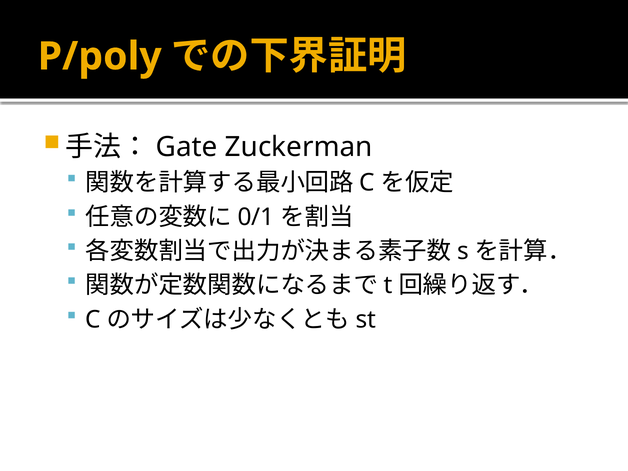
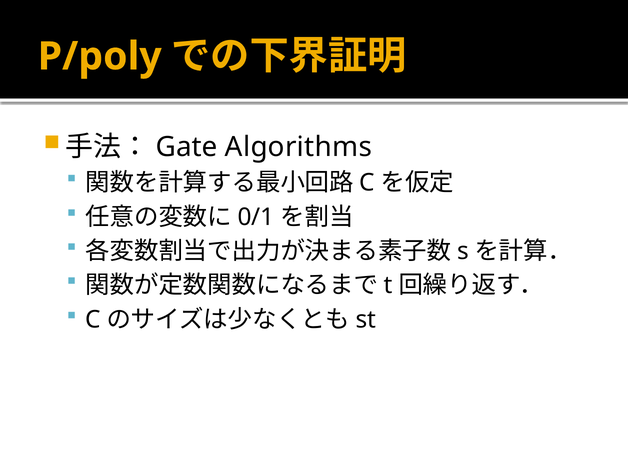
Zuckerman: Zuckerman -> Algorithms (299, 147)
